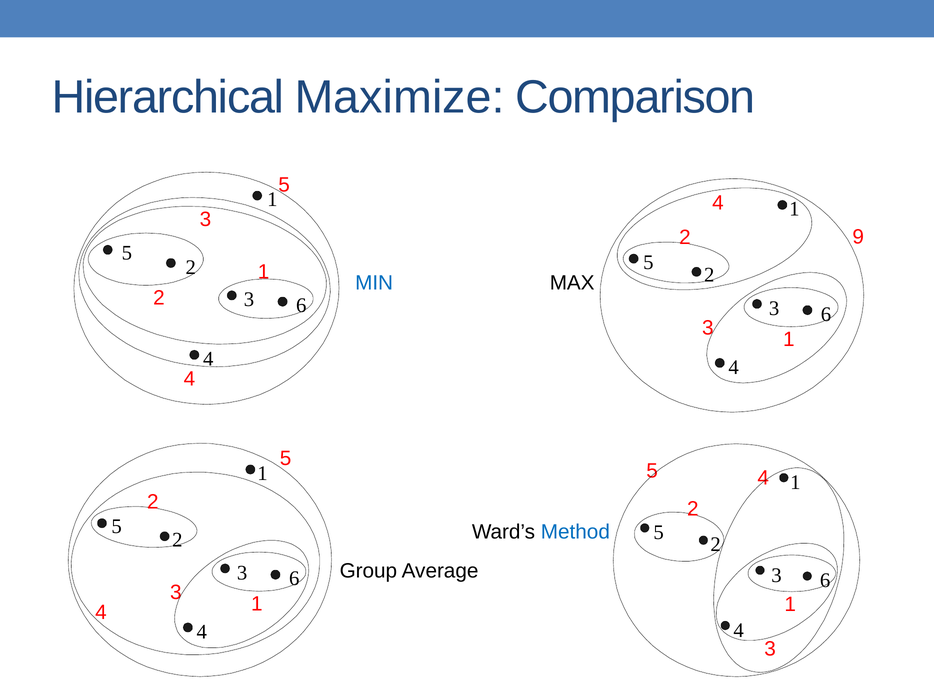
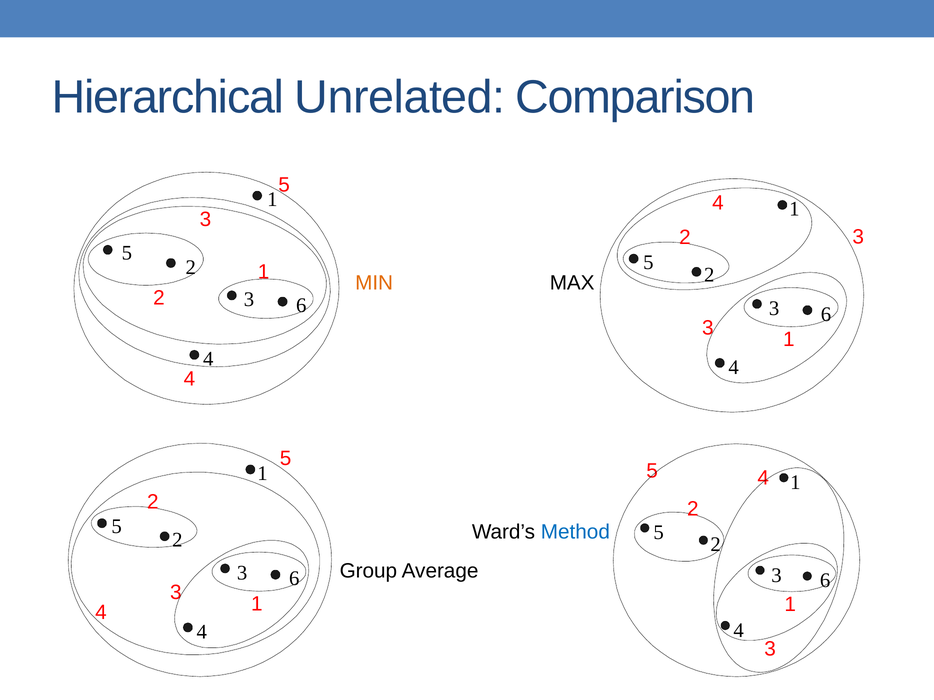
Maximize: Maximize -> Unrelated (400, 97)
9: 9 -> 3 (858, 237)
MIN colour: blue -> orange (374, 283)
